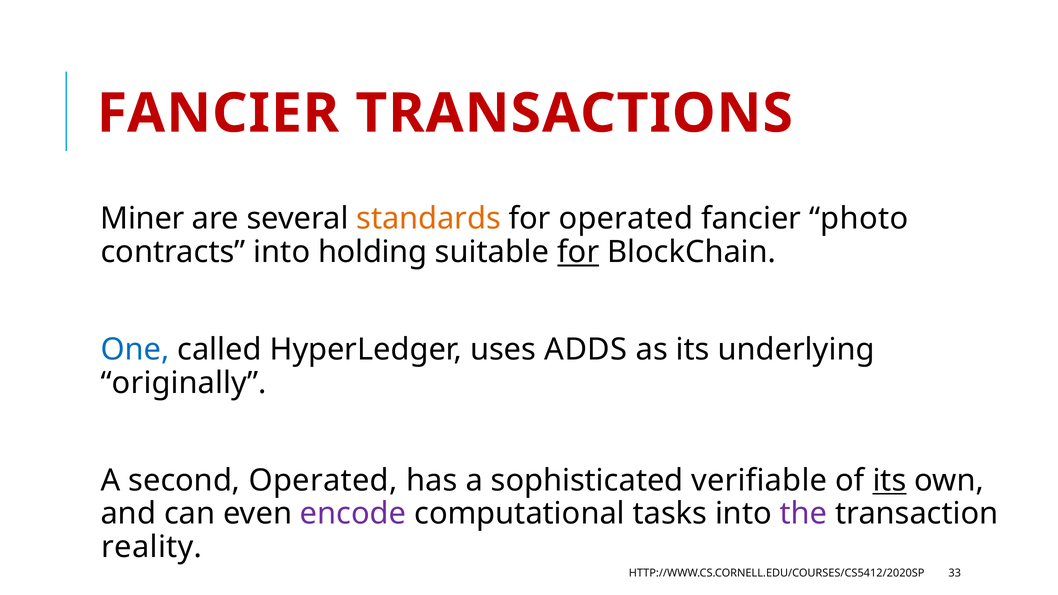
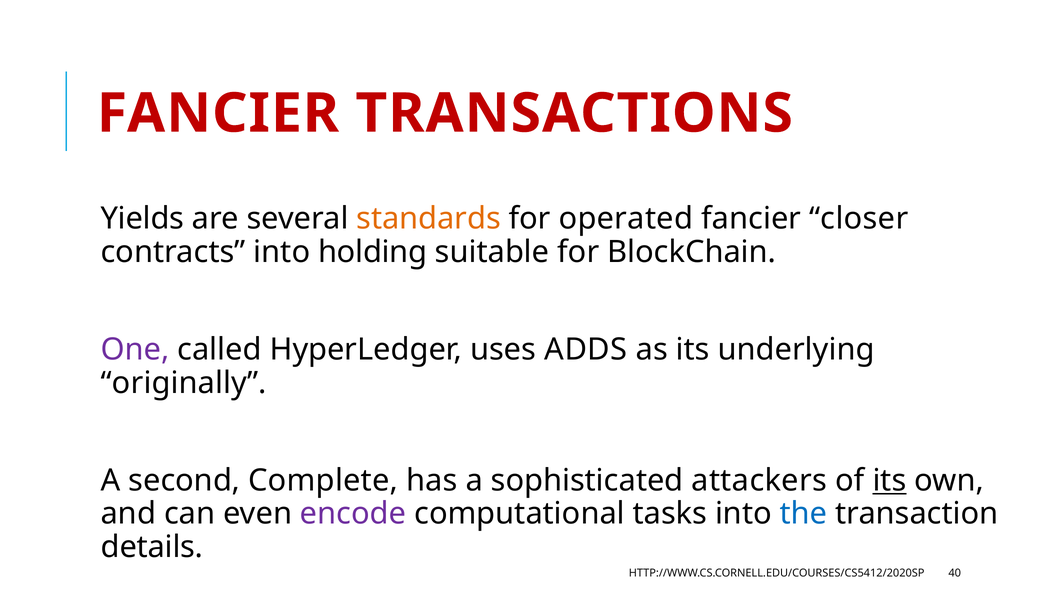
Miner: Miner -> Yields (142, 219)
photo: photo -> closer (859, 219)
for underline: present -> none (578, 252)
One colour: blue -> purple (135, 350)
second Operated: Operated -> Complete (323, 481)
verifiable: verifiable -> attackers (759, 481)
the colour: purple -> blue (804, 514)
reality: reality -> details (152, 547)
33: 33 -> 40 (955, 573)
